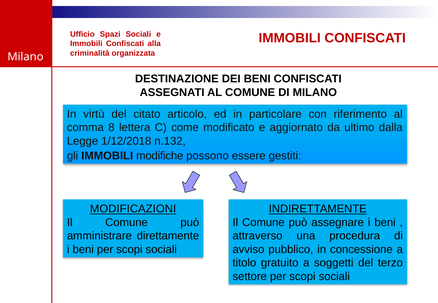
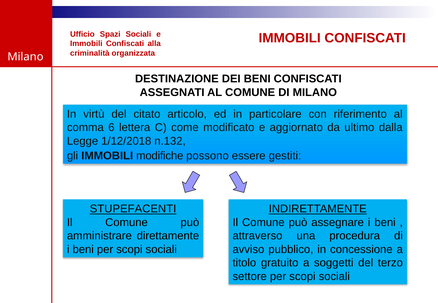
8: 8 -> 6 (111, 128)
MODIFICAZIONI: MODIFICAZIONI -> STUPEFACENTI (133, 209)
